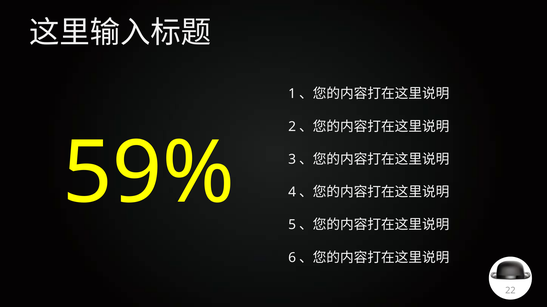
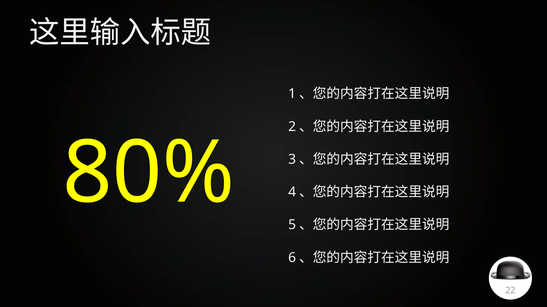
59%: 59% -> 80% (149, 173)
